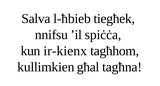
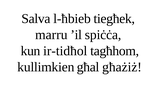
nnifsu: nnifsu -> marru (51, 35)
ir-kienx: ir-kienx -> ir-tidħol (65, 51)
tagħna: tagħna -> għażiż (122, 67)
